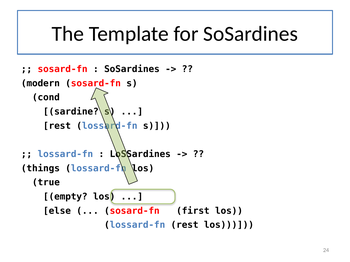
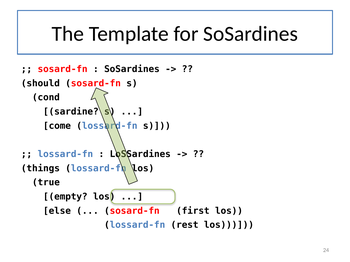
modern: modern -> should (40, 83)
rest: rest -> come (57, 126)
